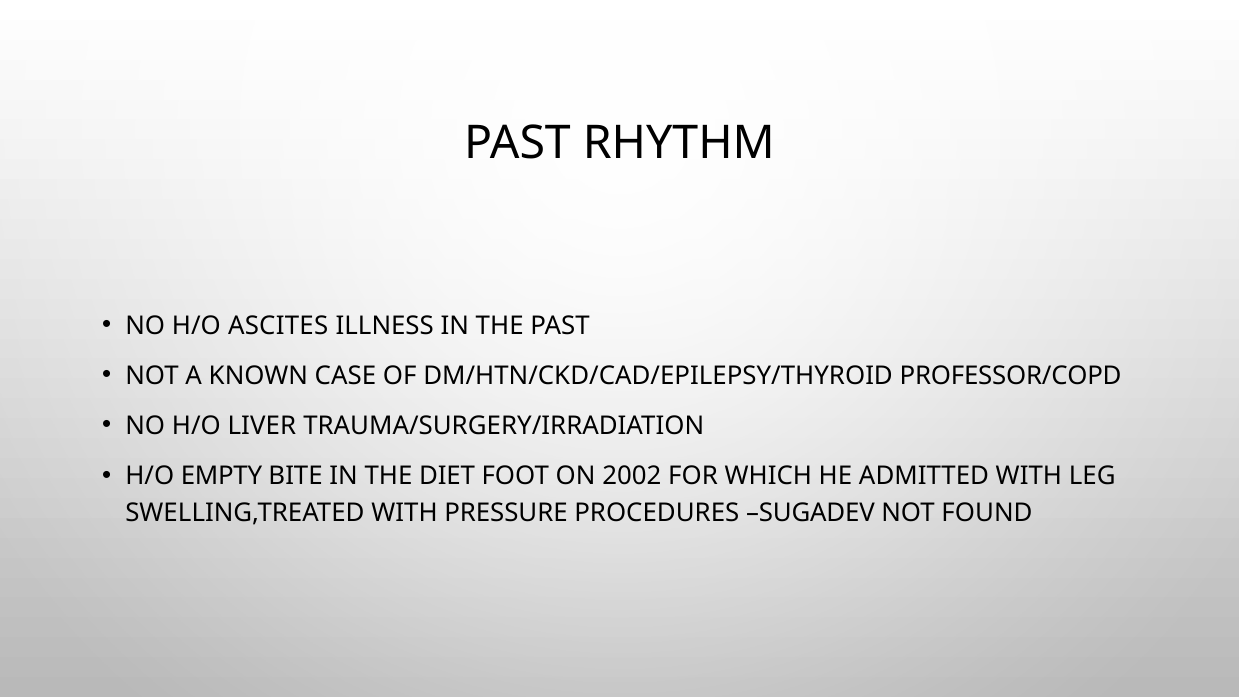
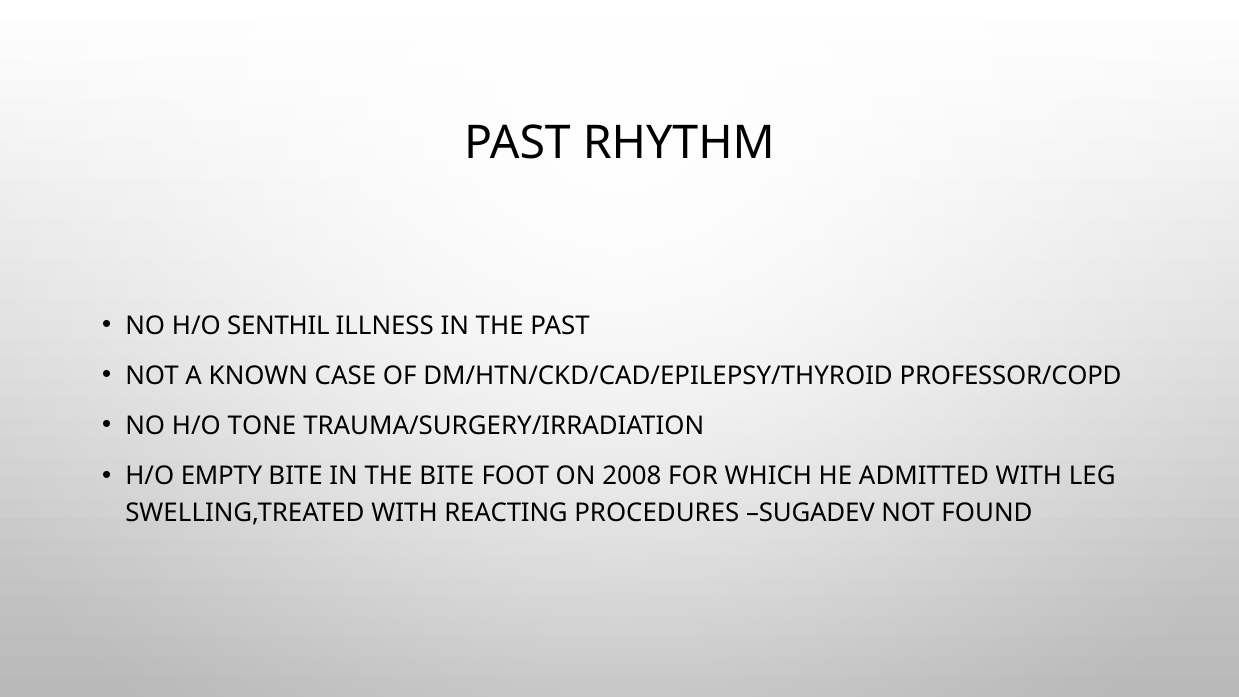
ASCITES: ASCITES -> SENTHIL (278, 326)
LIVER: LIVER -> TONE (262, 426)
THE DIET: DIET -> BITE (447, 476)
2002: 2002 -> 2008 (632, 476)
PRESSURE: PRESSURE -> REACTING (506, 513)
